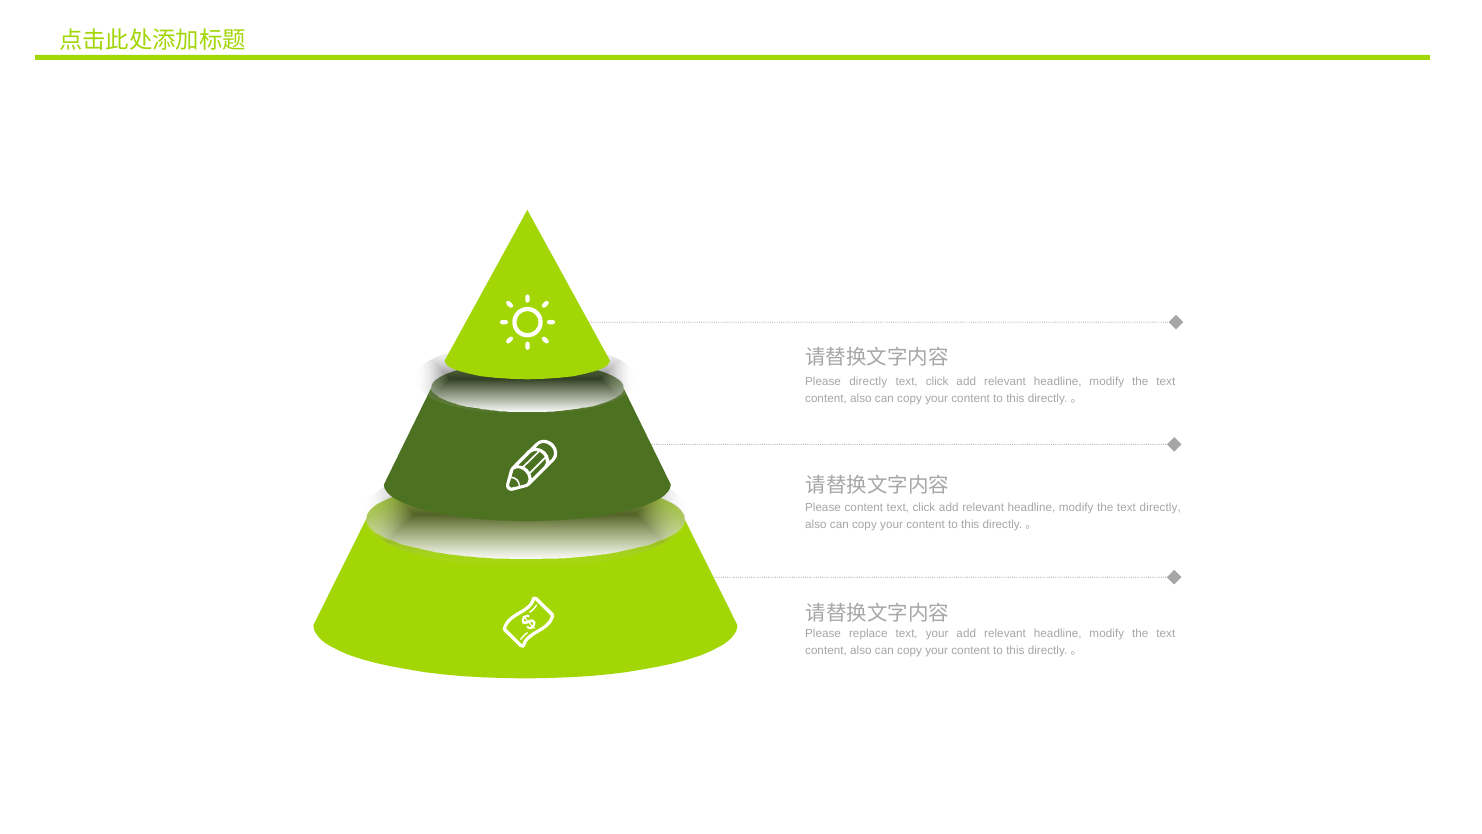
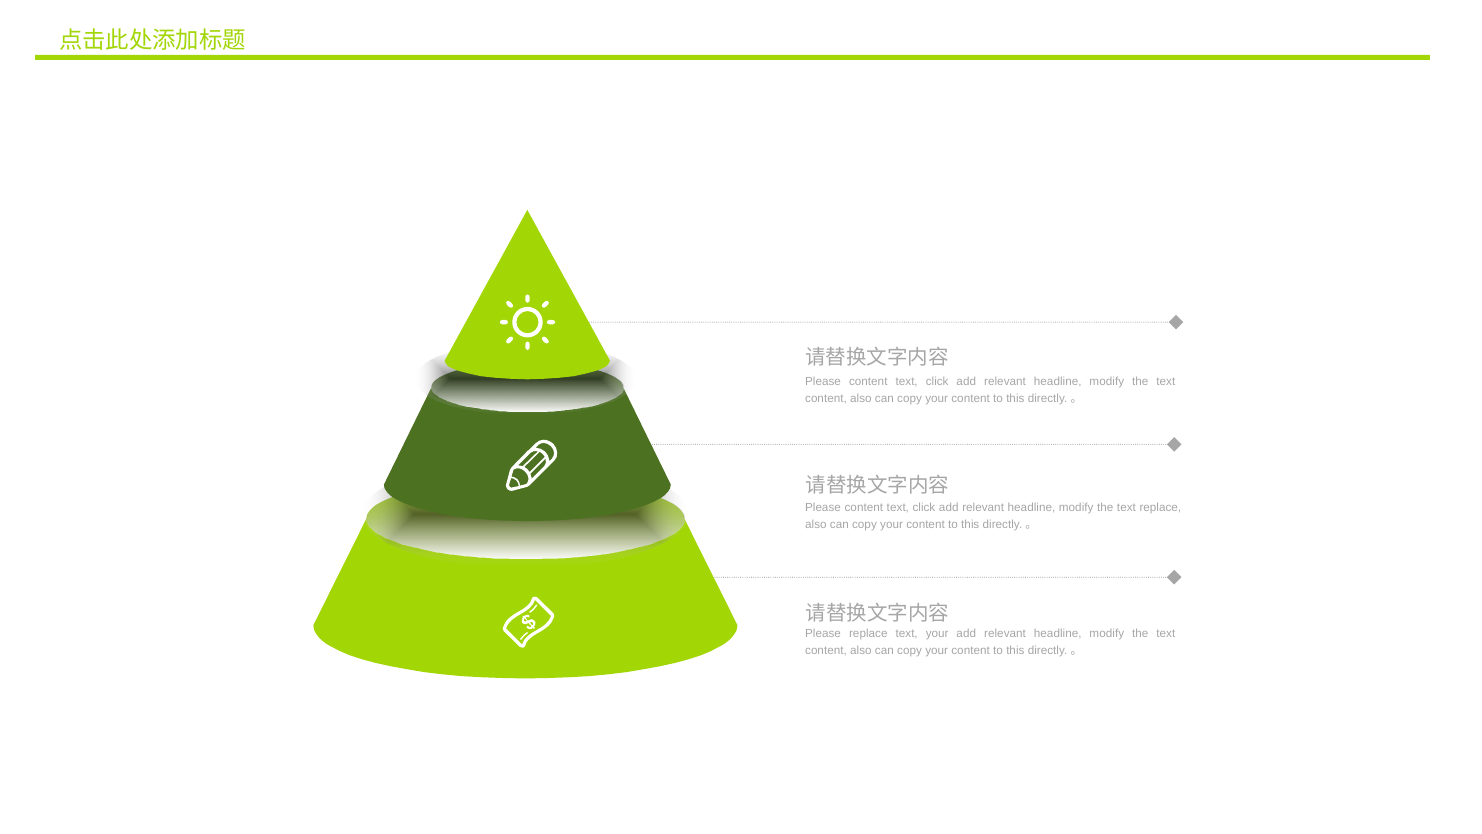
directly: directly -> content (868, 381)
text directly: directly -> replace (1160, 507)
